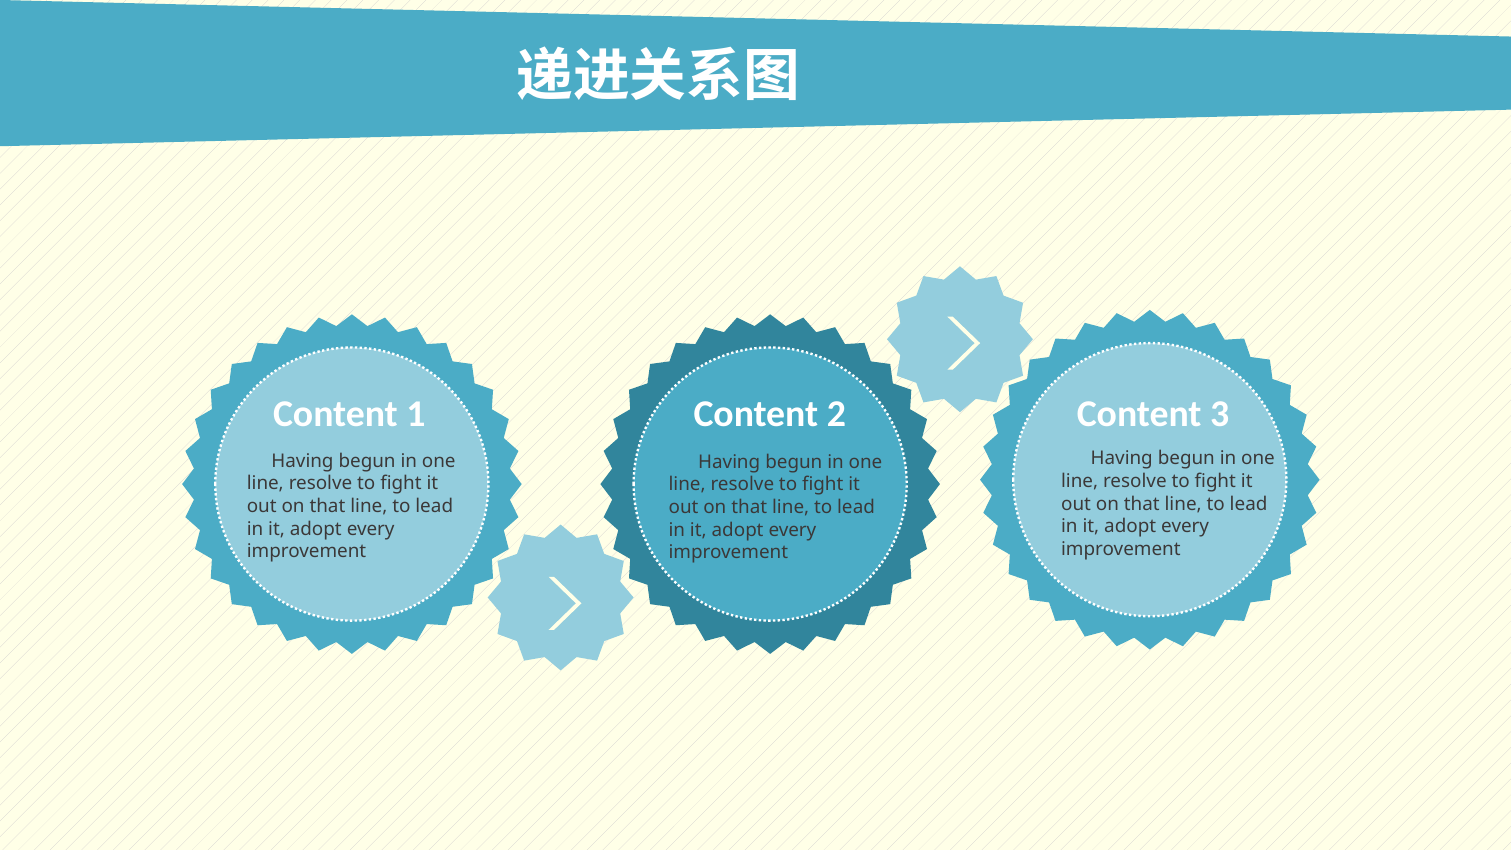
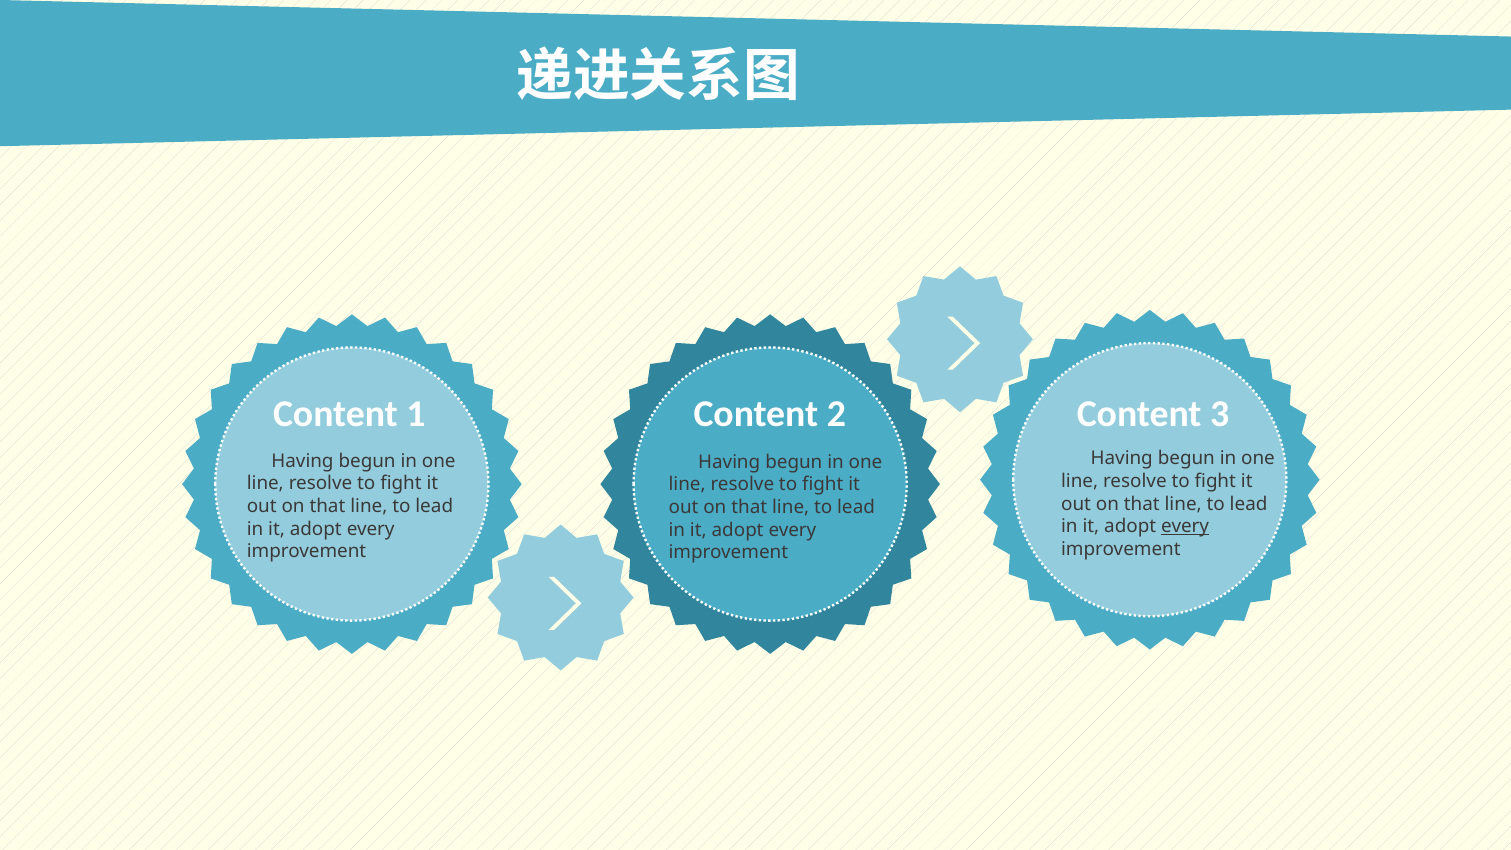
every underline: none -> present (1185, 526)
